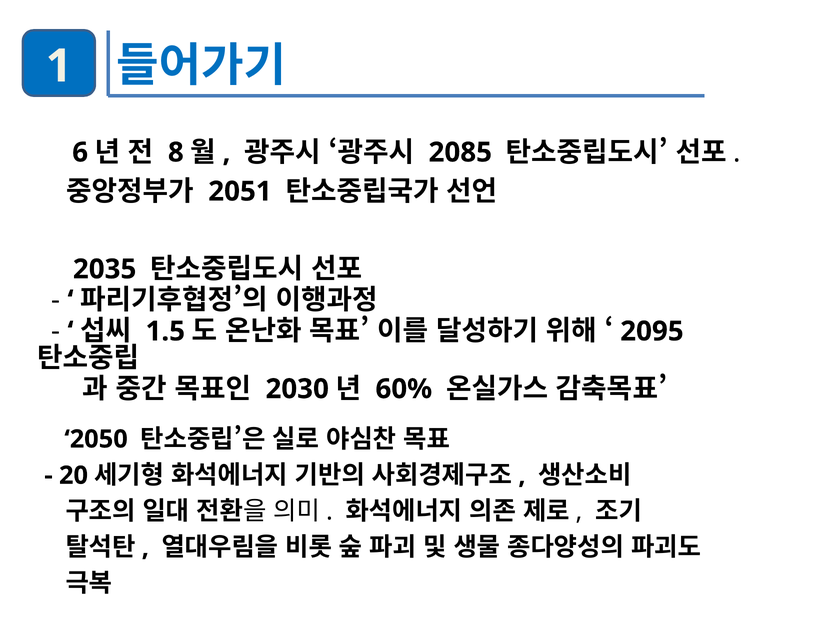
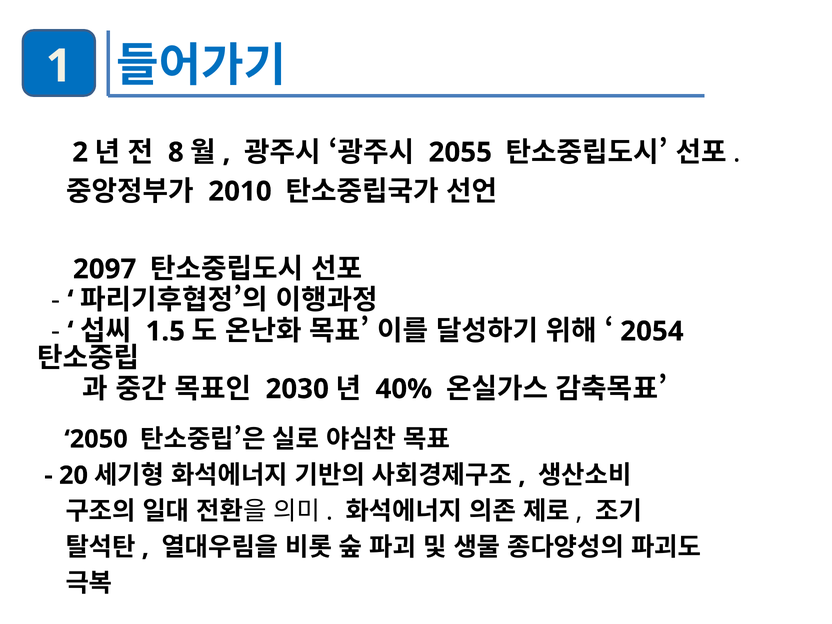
6: 6 -> 2 (80, 152)
2085: 2085 -> 2055 (460, 152)
2051: 2051 -> 2010 (240, 191)
2035: 2035 -> 2097 (105, 269)
2095: 2095 -> 2054 (652, 331)
60%: 60% -> 40% (404, 389)
